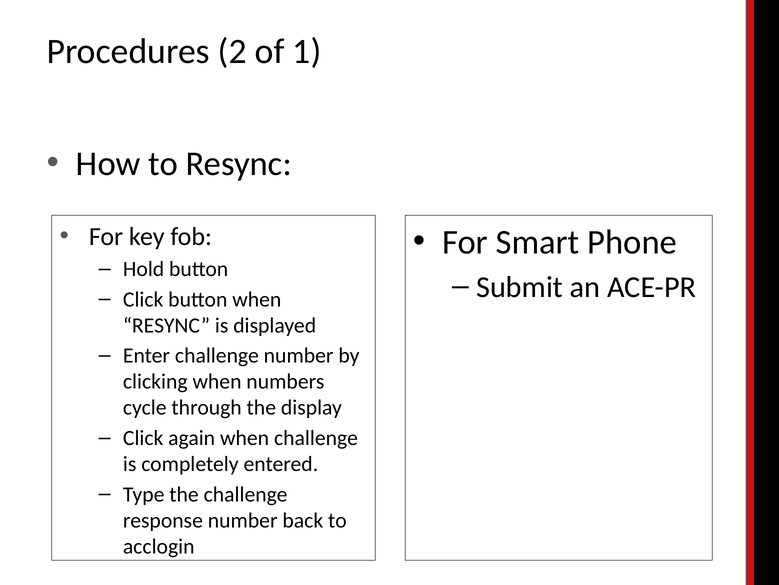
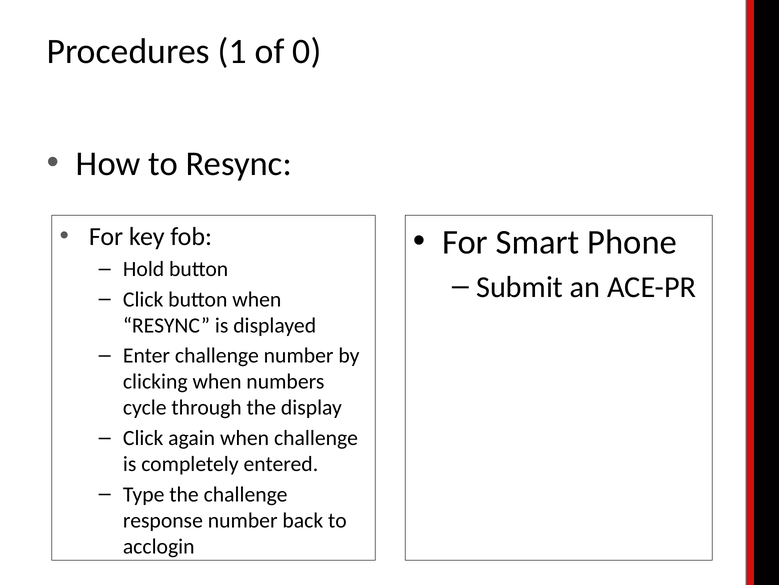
2: 2 -> 1 (232, 51)
1: 1 -> 0 (307, 51)
